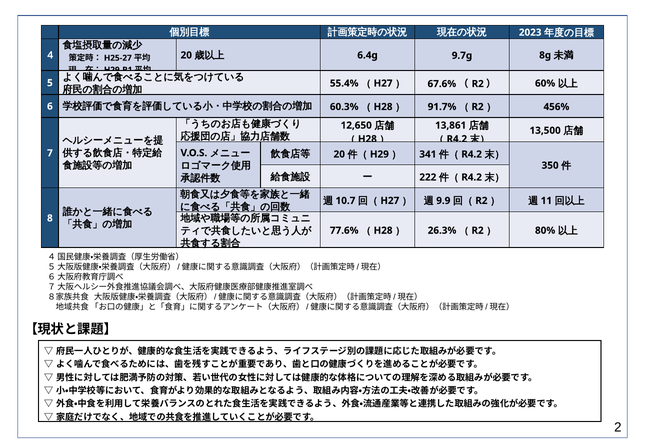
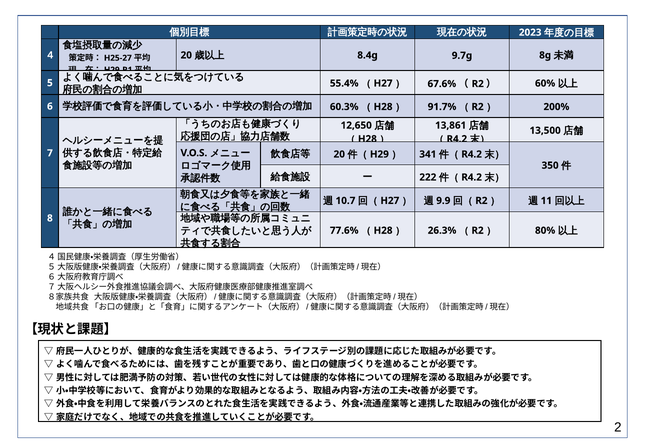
6.4g: 6.4g -> 8.4g (367, 55)
456%: 456% -> 200% (556, 107)
